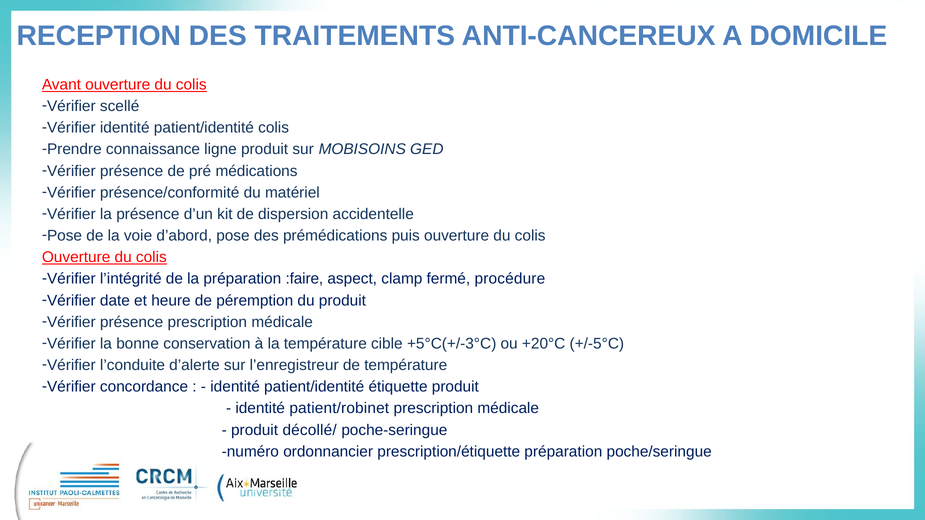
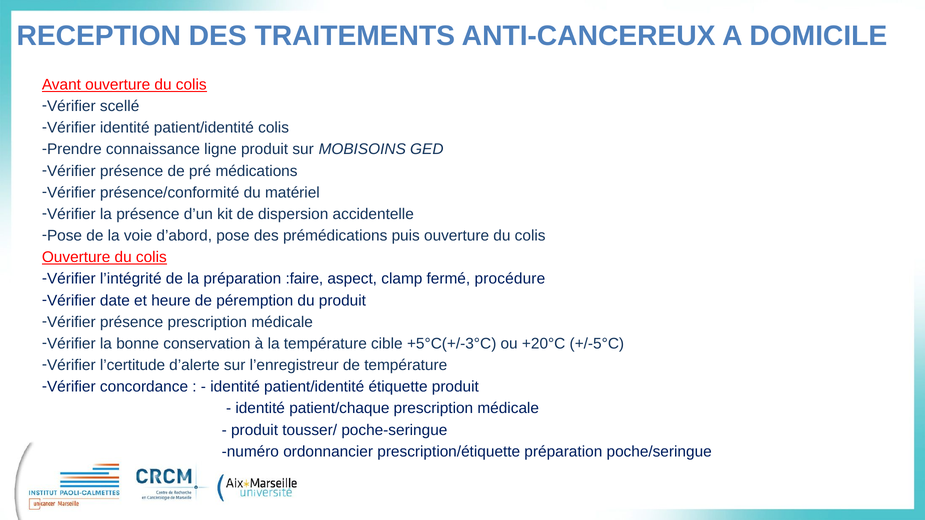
l’conduite: l’conduite -> l’certitude (133, 365)
patient/robinet: patient/robinet -> patient/chaque (339, 409)
décollé/: décollé/ -> tousser/ (310, 430)
